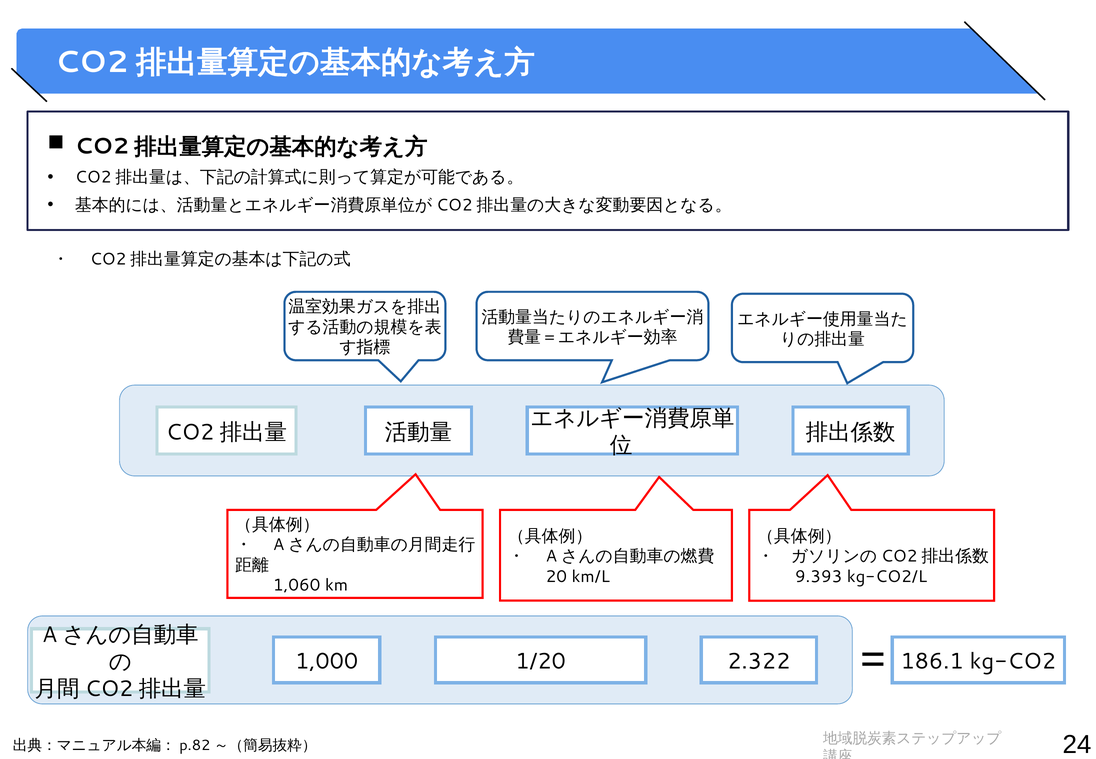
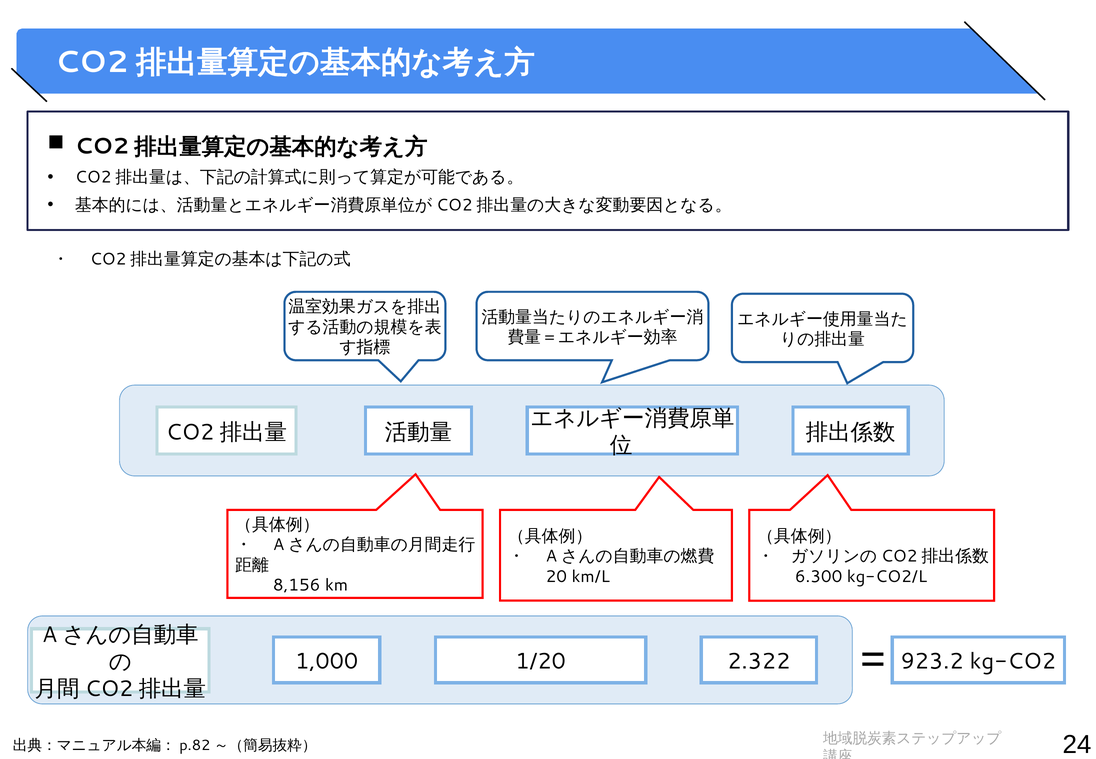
9.393: 9.393 -> 6.300 (819, 576)
1,060: 1,060 -> 8,156 (297, 585)
186.1: 186.1 -> 923.2 (932, 661)
